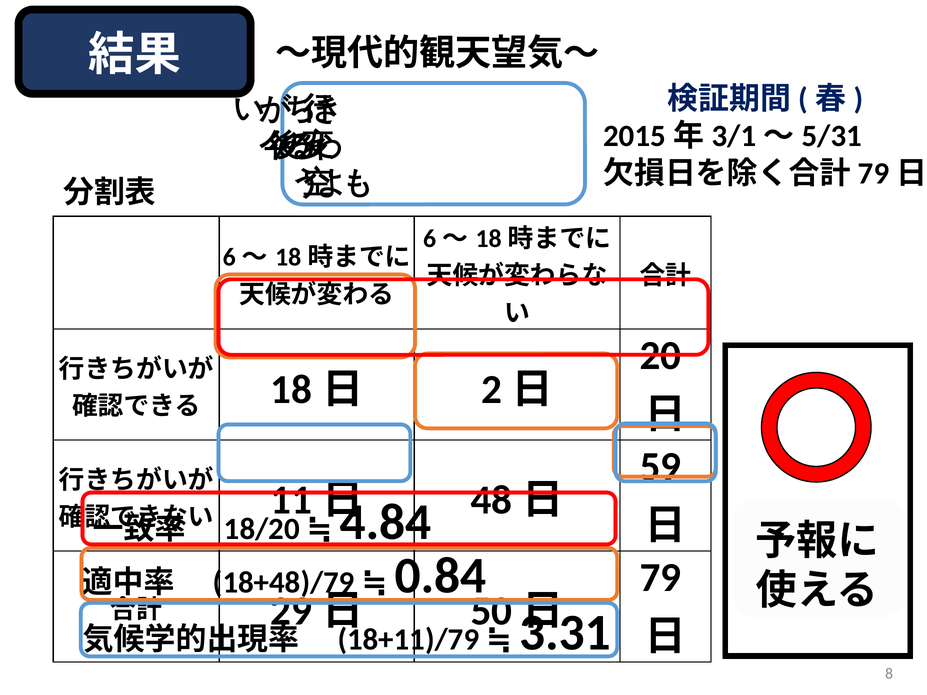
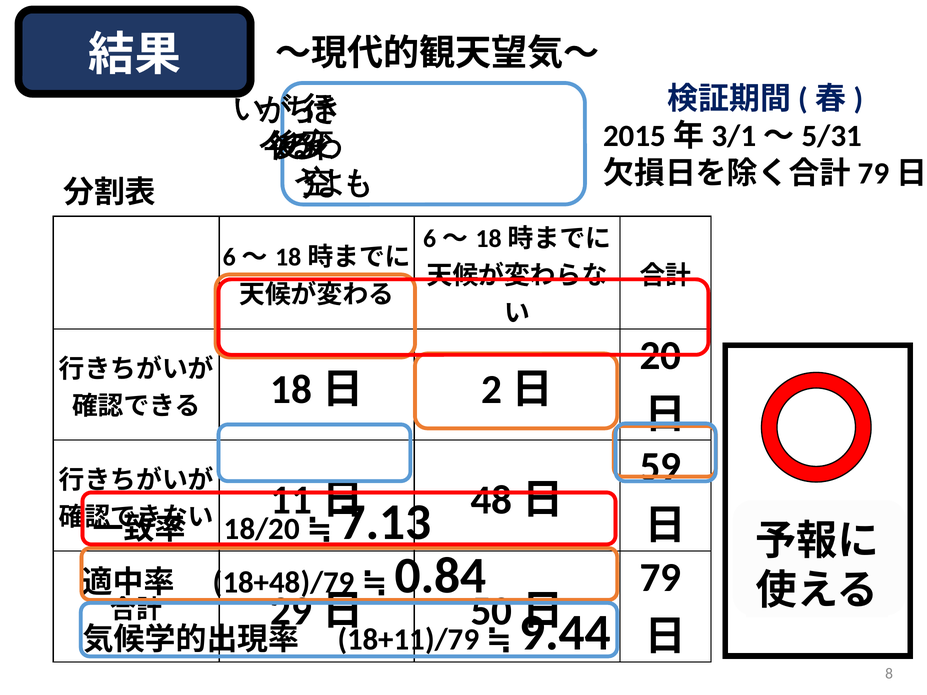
4.84: 4.84 -> 7.13 (386, 522)
3.31: 3.31 -> 9.44 (565, 633)
